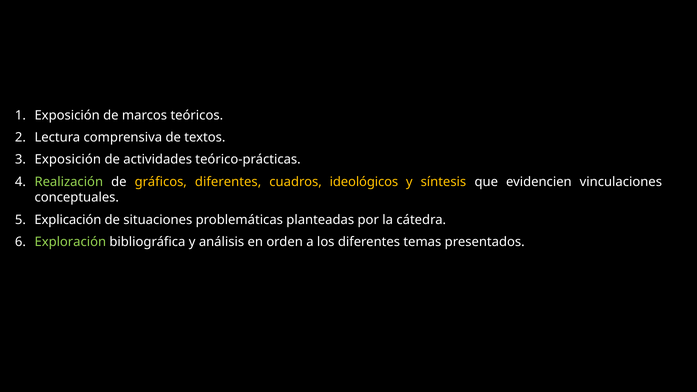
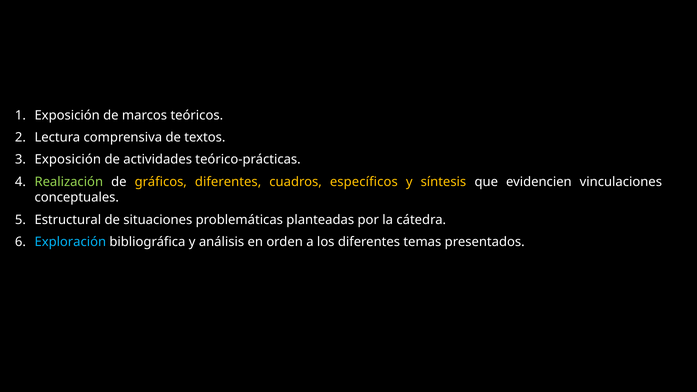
ideológicos: ideológicos -> específicos (364, 182)
Explicación: Explicación -> Estructural (68, 220)
Exploración colour: light green -> light blue (70, 242)
